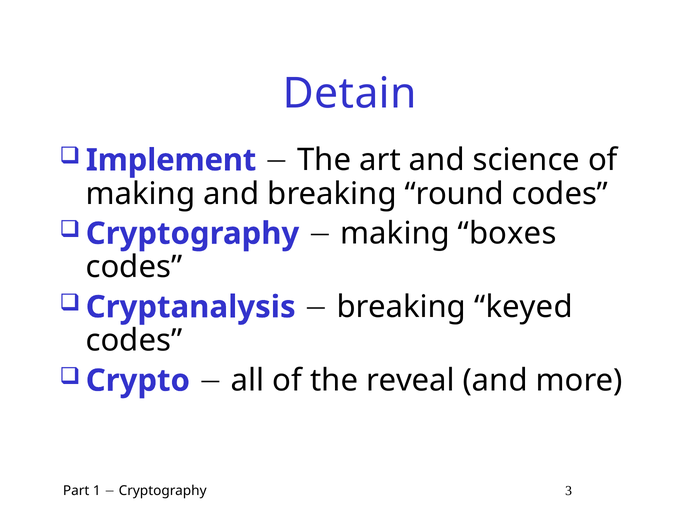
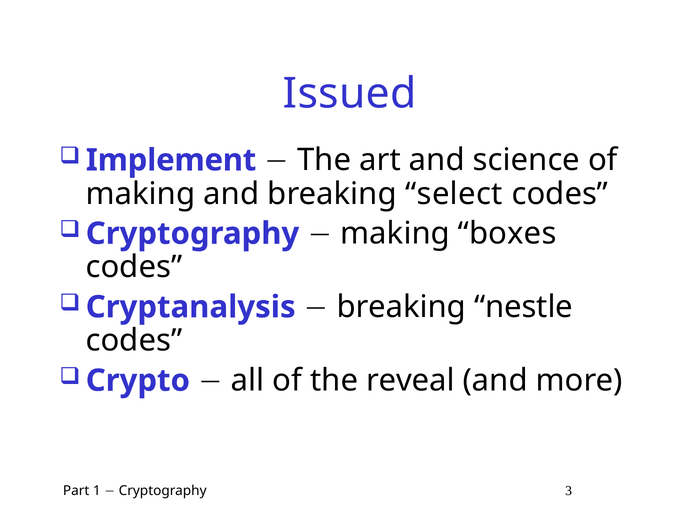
Detain: Detain -> Issued (350, 93)
round: round -> select (454, 194)
keyed: keyed -> nestle (524, 307)
